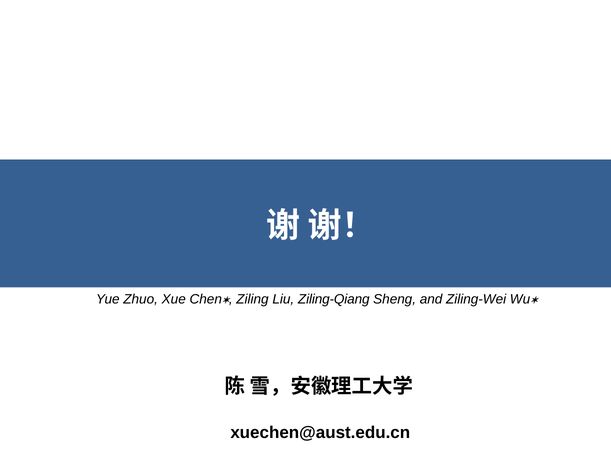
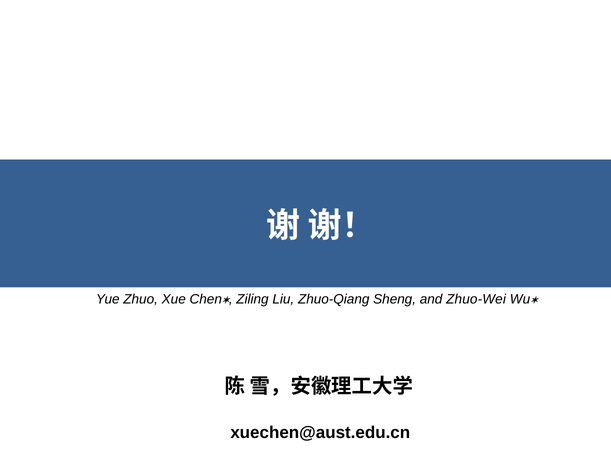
Ziling-Qiang: Ziling-Qiang -> Zhuo-Qiang (334, 299)
Ziling-Wei: Ziling-Wei -> Zhuo-Wei (476, 299)
